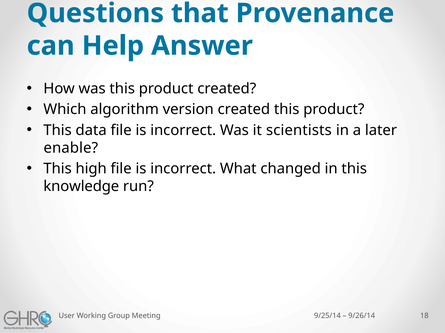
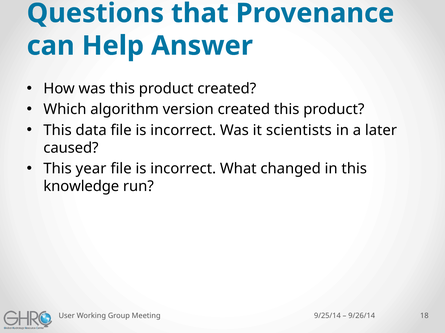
enable: enable -> caused (71, 148)
high: high -> year (91, 169)
